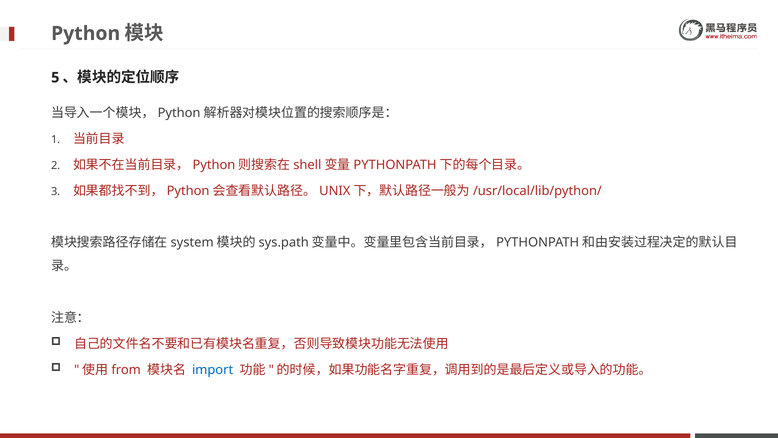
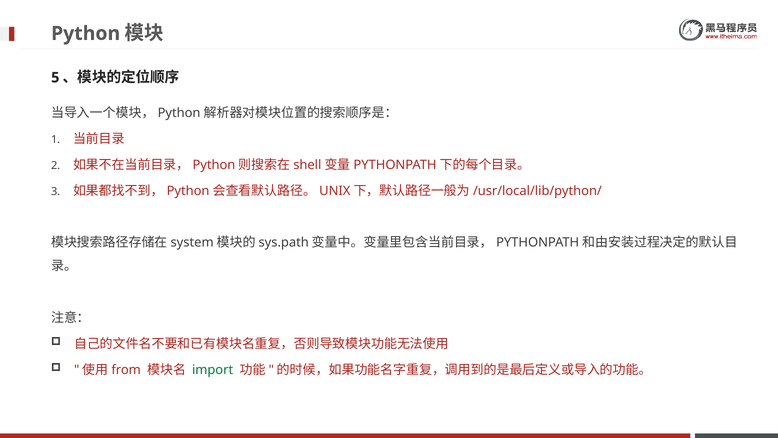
import colour: blue -> green (213, 369)
